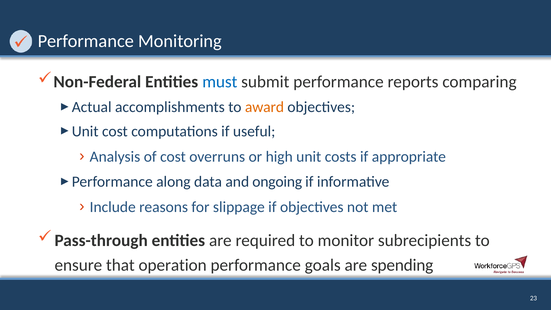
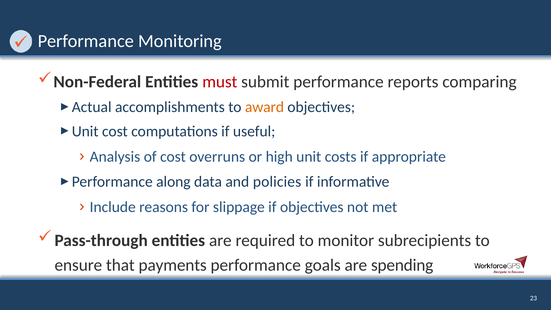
must colour: blue -> red (220, 82)
ongoing: ongoing -> policies (277, 182)
operation: operation -> payments (173, 265)
